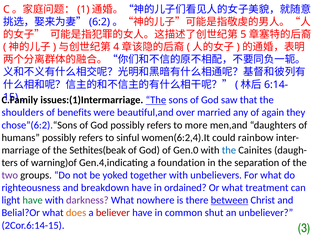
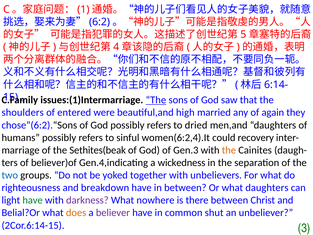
benefits: benefits -> entered (74, 112)
over: over -> high (185, 112)
more: more -> dried (196, 125)
rainbow: rainbow -> recovery (256, 137)
Gen.0: Gen.0 -> Gen.3 (186, 150)
the colour: blue -> orange (229, 150)
warning)of: warning)of -> believer)of (54, 162)
foundation: foundation -> wickedness (182, 162)
two colour: purple -> blue (10, 175)
in ordained: ordained -> between (185, 188)
what treatment: treatment -> daughters (267, 188)
between underline: present -> none (229, 200)
believer colour: red -> purple (113, 213)
